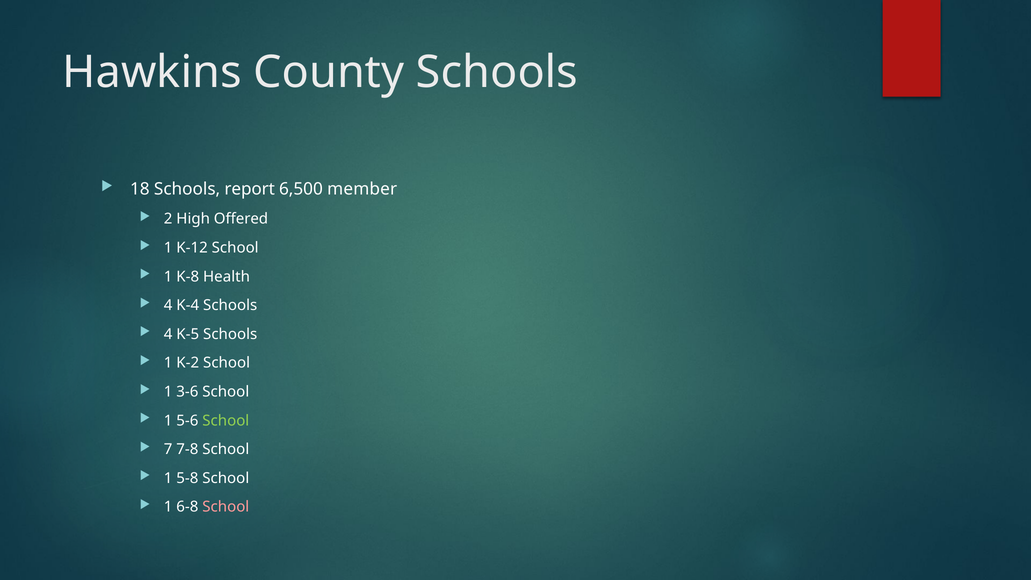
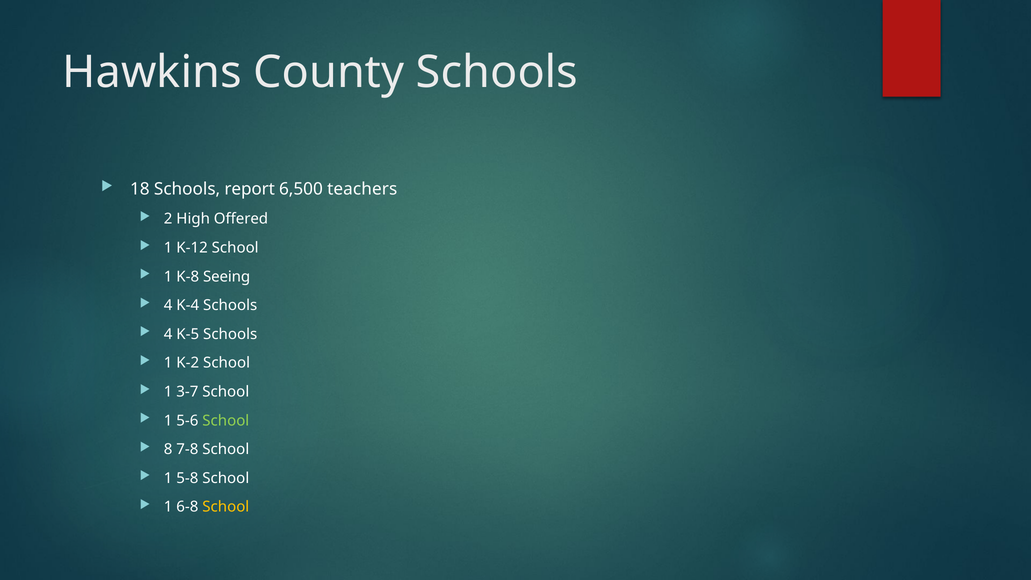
member: member -> teachers (362, 189)
Health: Health -> Seeing (227, 277)
3-6: 3-6 -> 3-7 (187, 392)
7: 7 -> 8 (168, 449)
School colour: pink -> yellow (226, 507)
